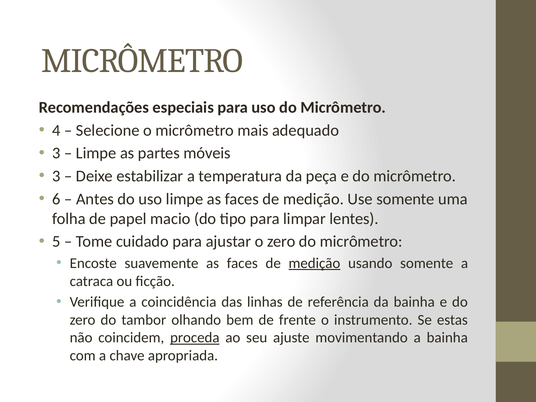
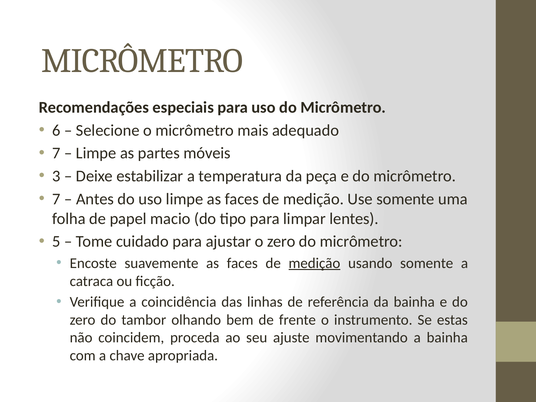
4: 4 -> 6 (56, 130)
3: 3 -> 7 (56, 153)
6: 6 -> 7 (56, 199)
proceda underline: present -> none (195, 338)
